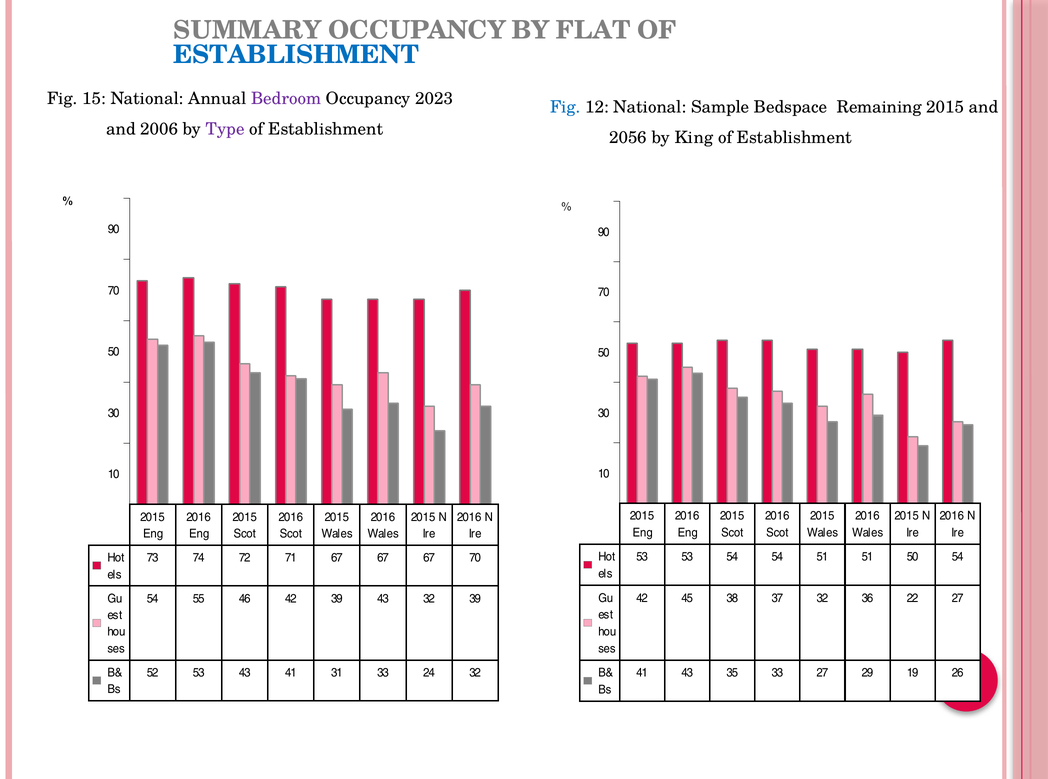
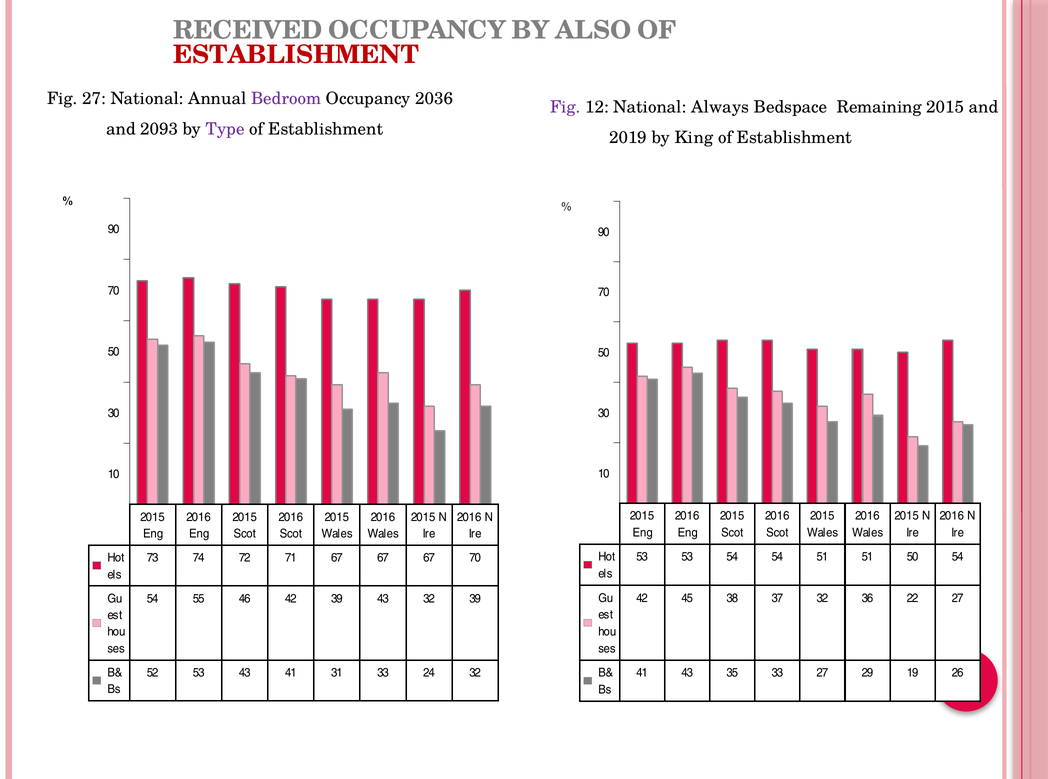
SUMMARY: SUMMARY -> RECEIVED (248, 30)
FLAT: FLAT -> ALSO (593, 30)
ESTABLISHMENT colour: blue -> red (296, 55)
Fig 15: 15 -> 27 (94, 99)
2023: 2023 -> 2036 (434, 99)
Fig colour: blue -> purple (565, 107)
Sample: Sample -> Always (720, 107)
2006: 2006 -> 2093 (159, 129)
2056: 2056 -> 2019 (628, 138)
